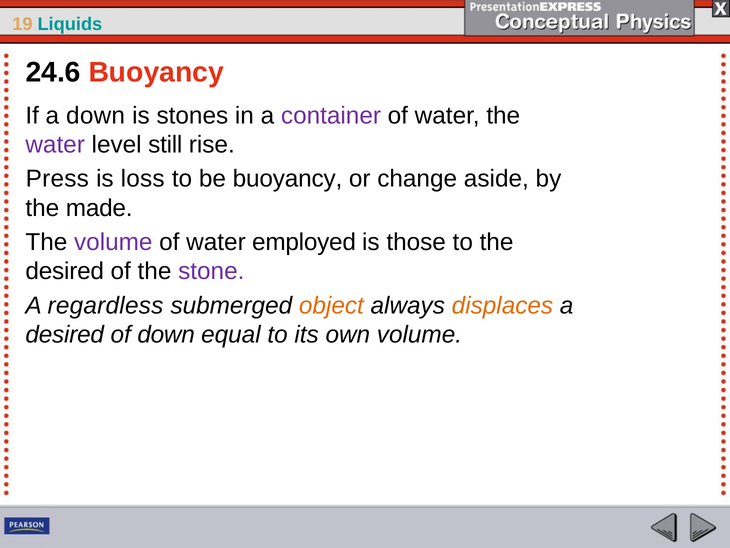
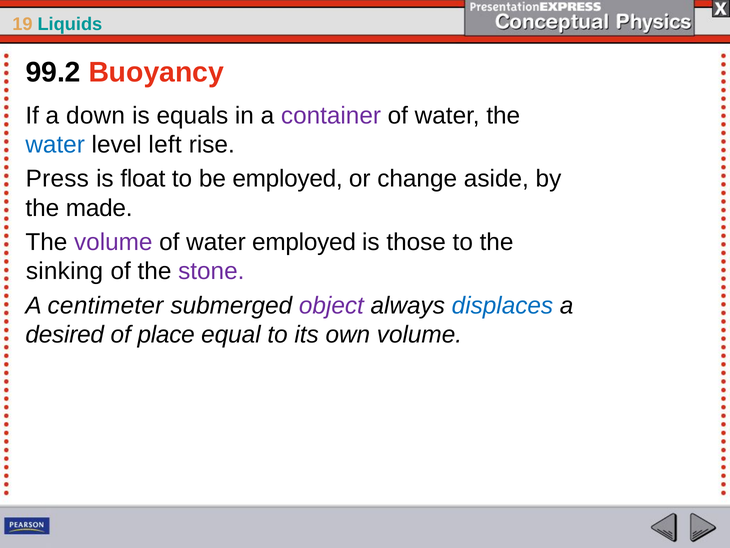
24.6: 24.6 -> 99.2 (53, 72)
stones: stones -> equals (192, 115)
water colour: purple -> blue (55, 145)
still: still -> left (165, 145)
loss: loss -> float (143, 179)
be buoyancy: buoyancy -> employed (288, 179)
desired: desired -> sinking (65, 271)
regardless: regardless -> centimeter (105, 305)
object colour: orange -> purple (331, 305)
displaces colour: orange -> blue (502, 305)
of down: down -> place (166, 334)
